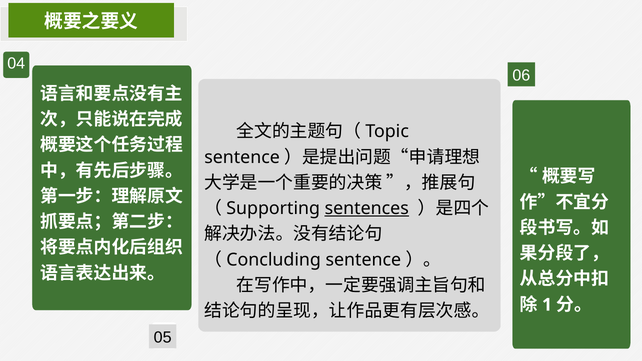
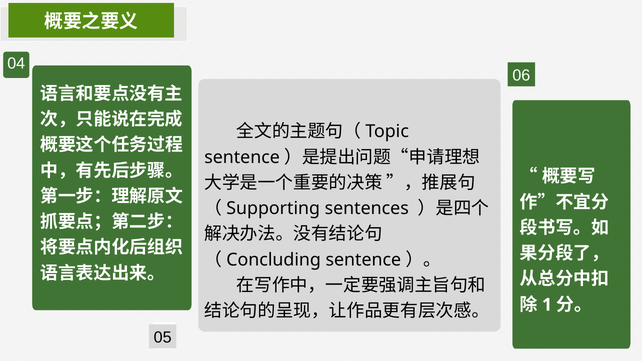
sentences underline: present -> none (367, 208)
